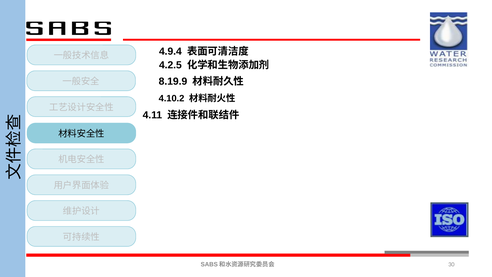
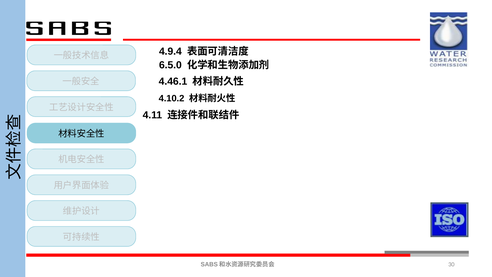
4.2.5: 4.2.5 -> 6.5.0 (170, 65)
8.19.9: 8.19.9 -> 4.46.1 (173, 81)
